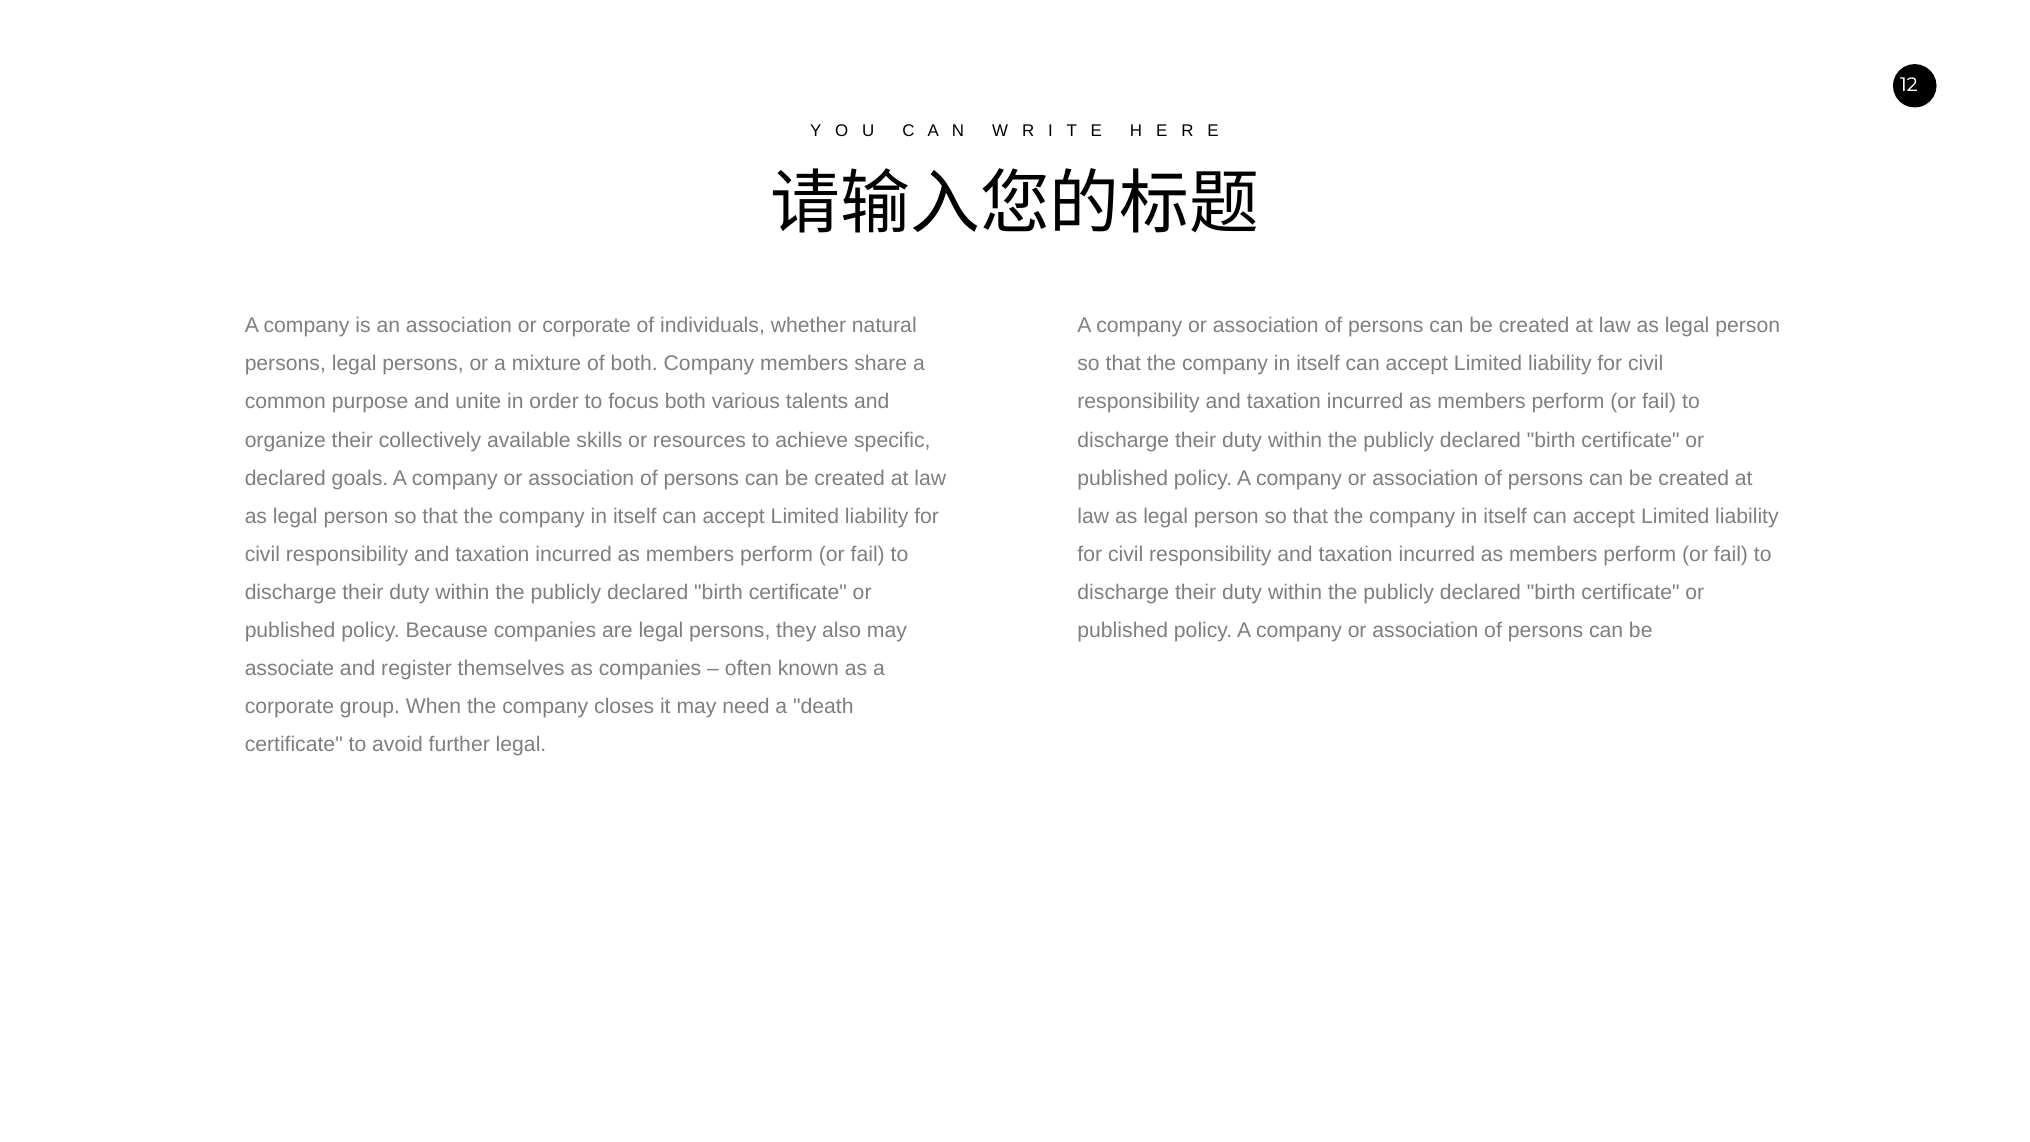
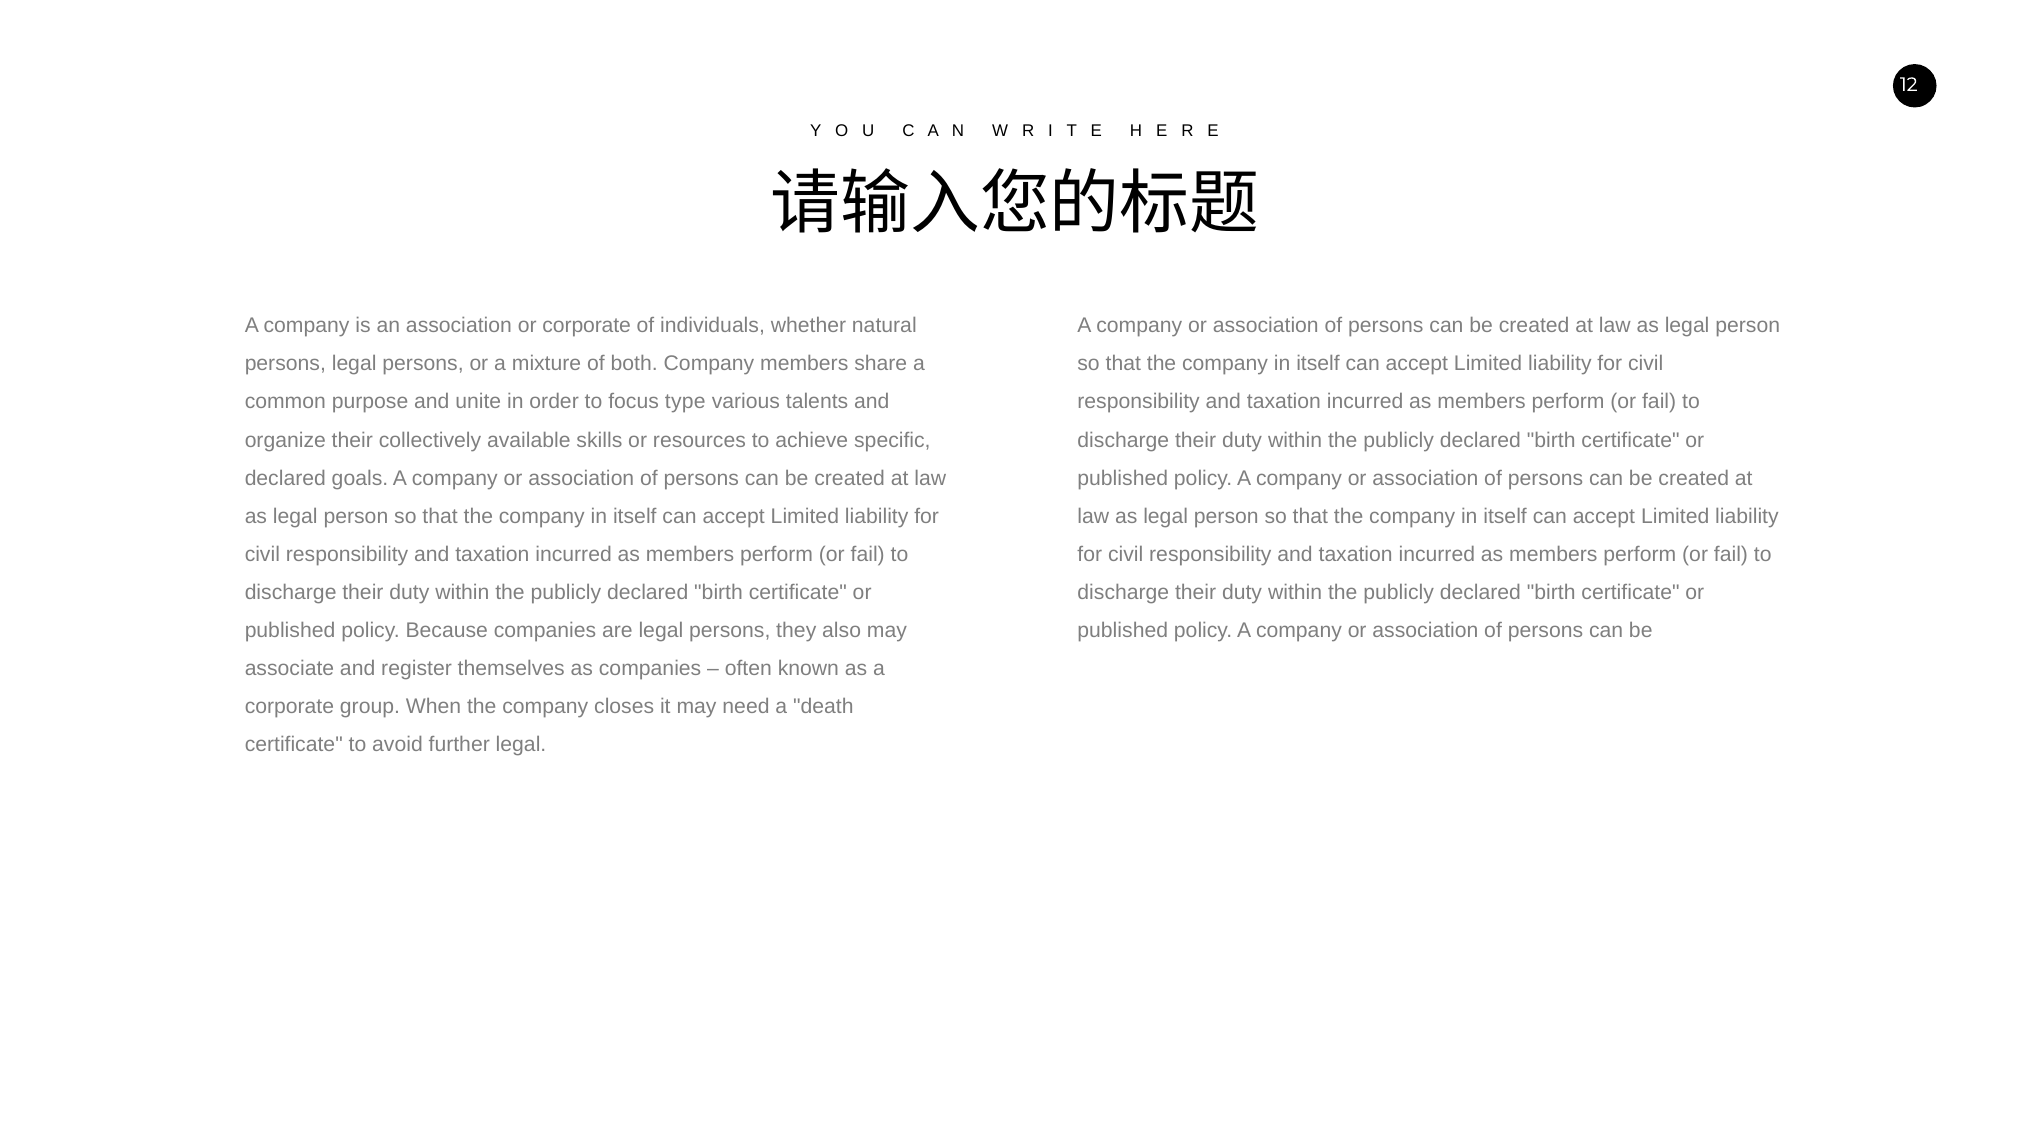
focus both: both -> type (685, 402)
